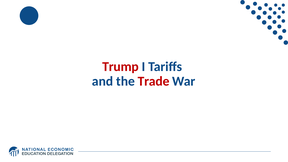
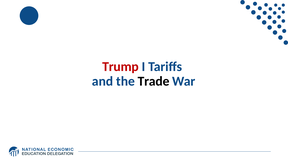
Trade colour: red -> black (154, 81)
